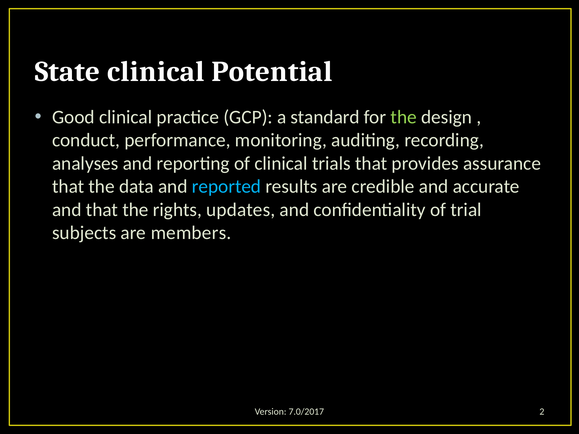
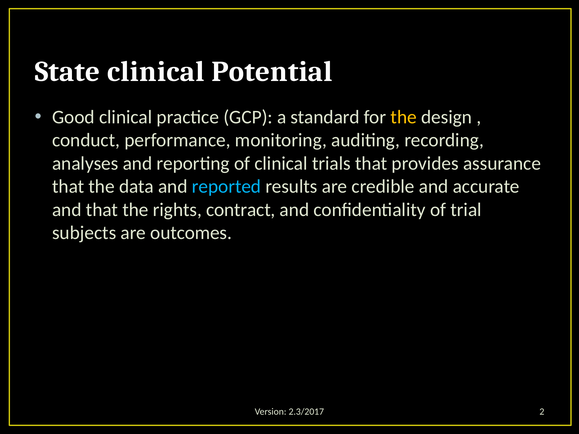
the colour: light green -> yellow (404, 117)
updates: updates -> contract (241, 210)
members: members -> outcomes (191, 233)
7.0/2017: 7.0/2017 -> 2.3/2017 (306, 412)
